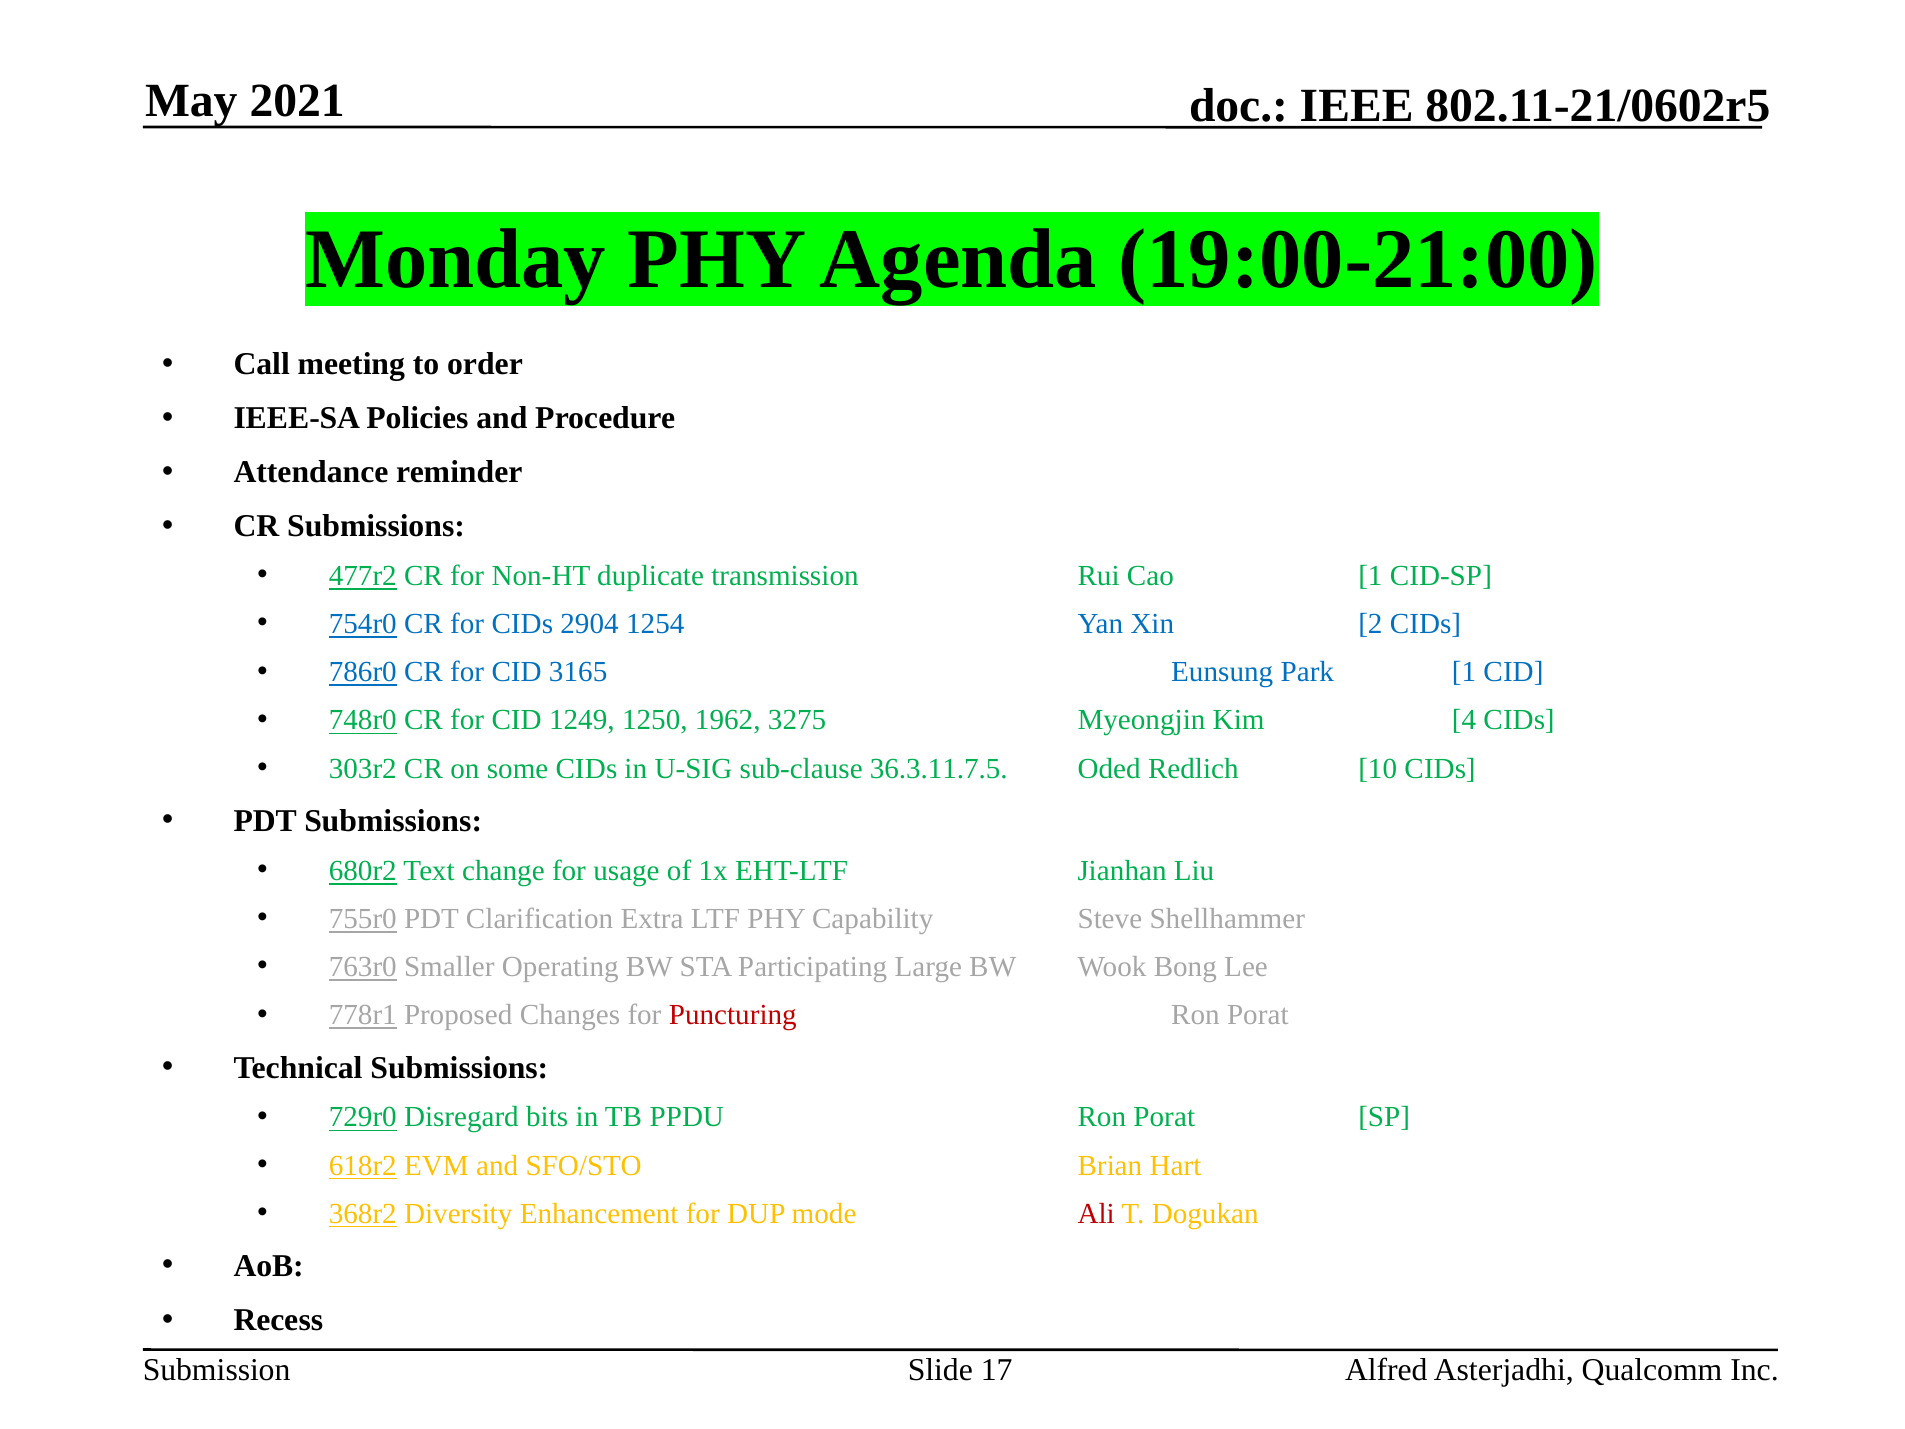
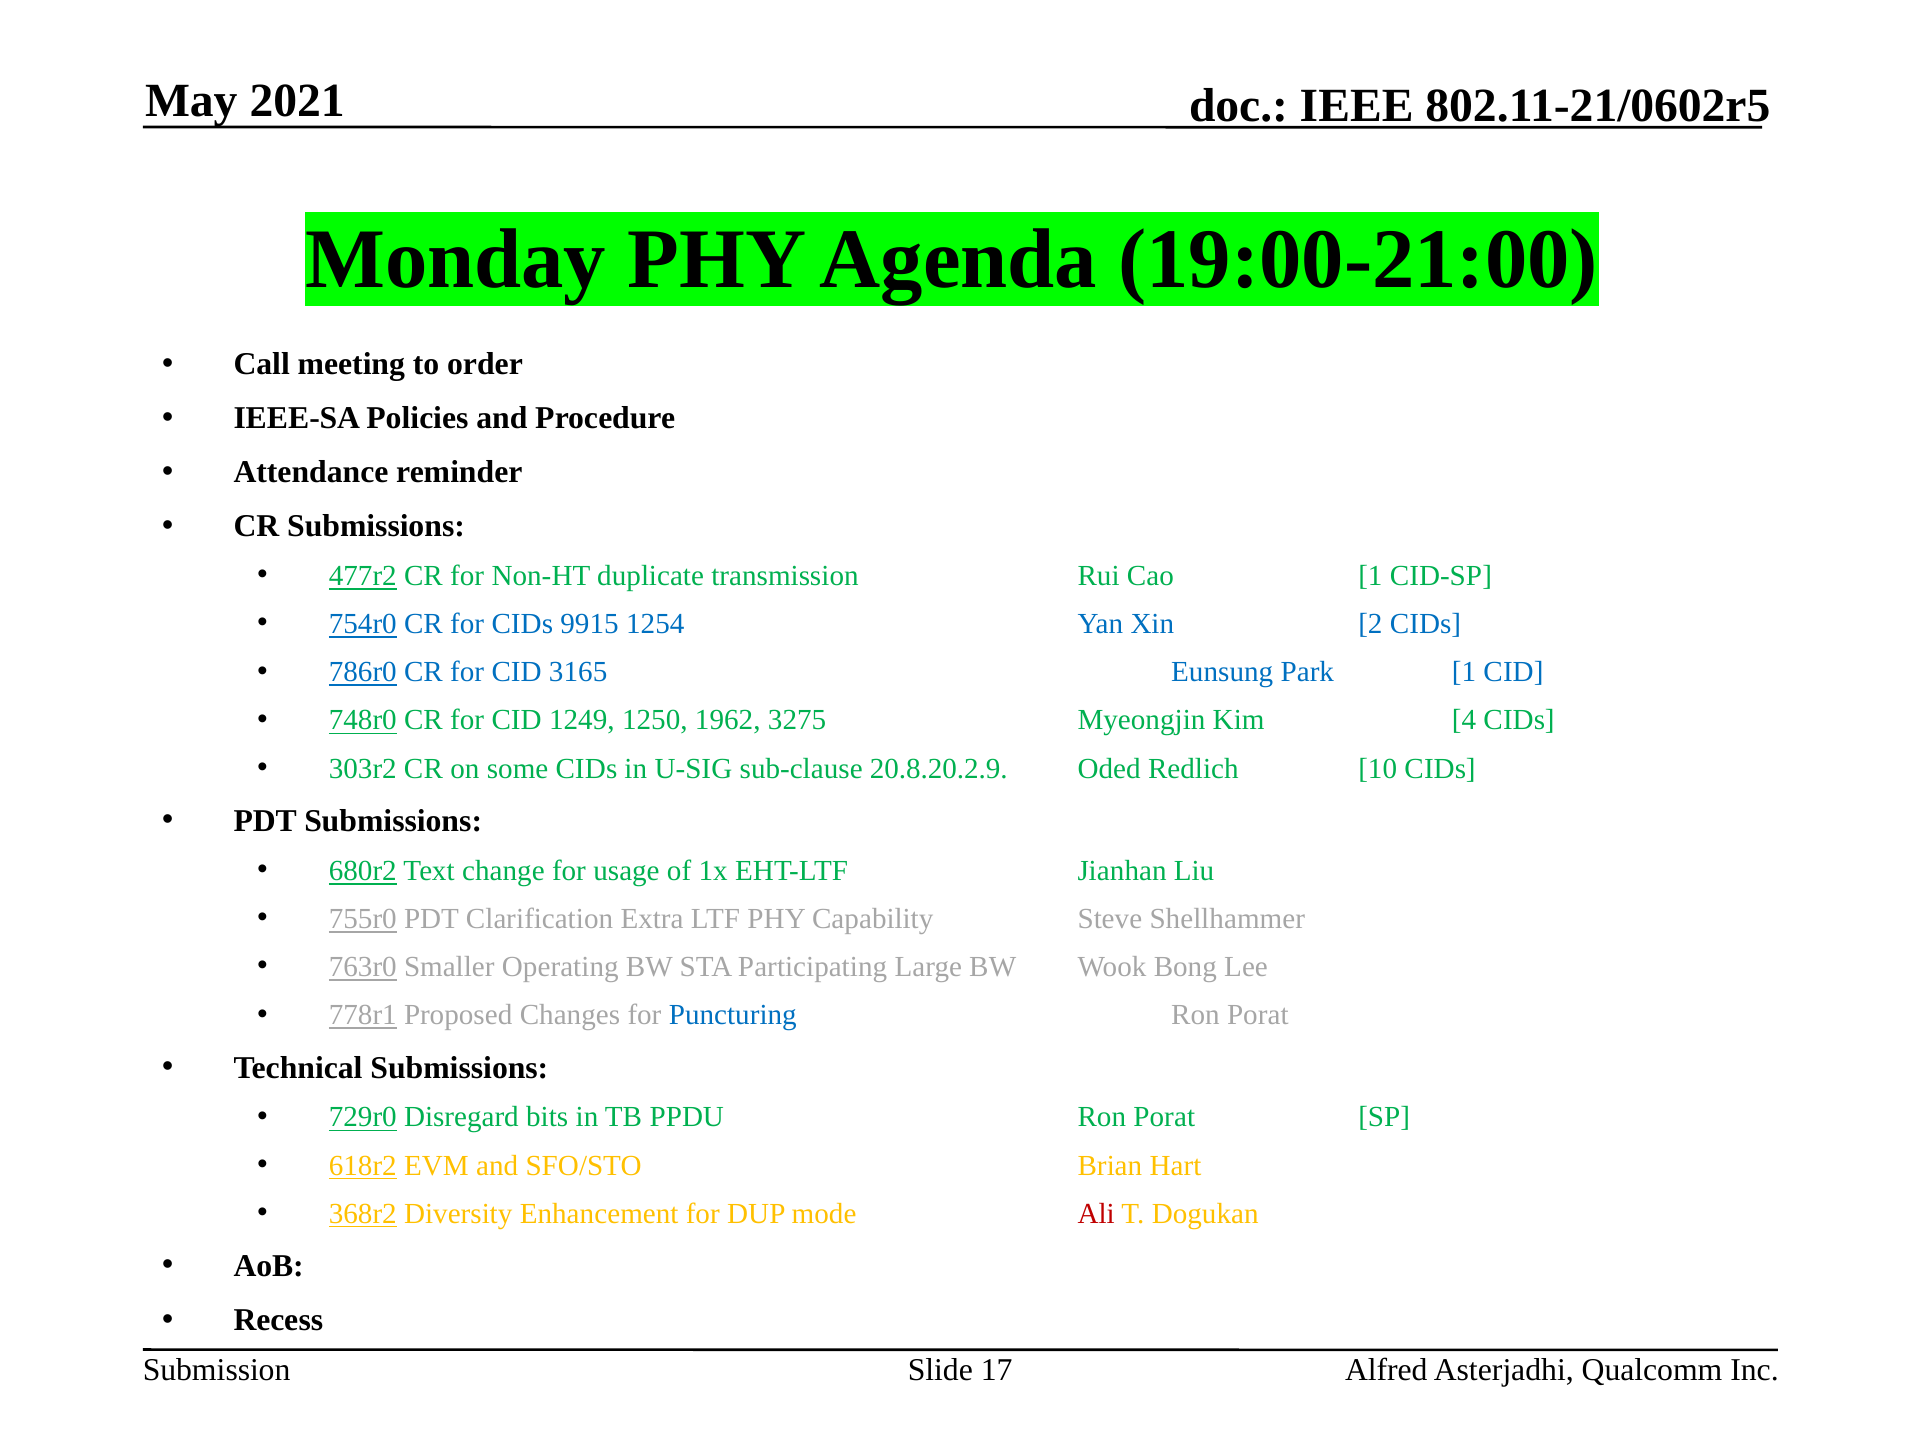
2904: 2904 -> 9915 (590, 624)
36.3.11.7.5: 36.3.11.7.5 -> 20.8.20.2.9 (939, 768)
Puncturing colour: red -> blue (733, 1015)
